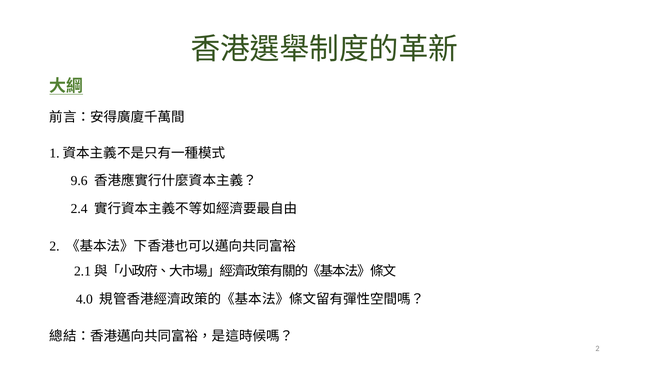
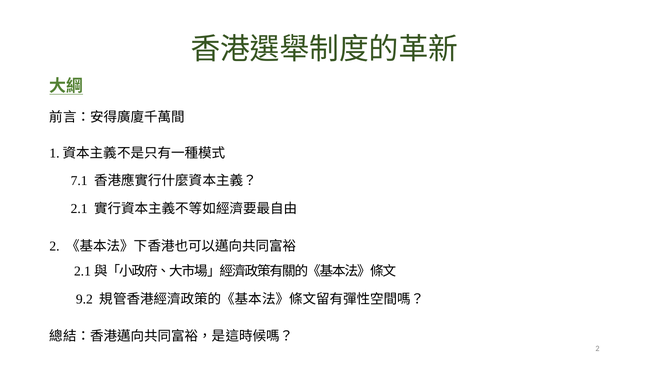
9.6: 9.6 -> 7.1 (79, 181)
2.4: 2.4 -> 2.1 (79, 209)
4.0: 4.0 -> 9.2 (84, 299)
